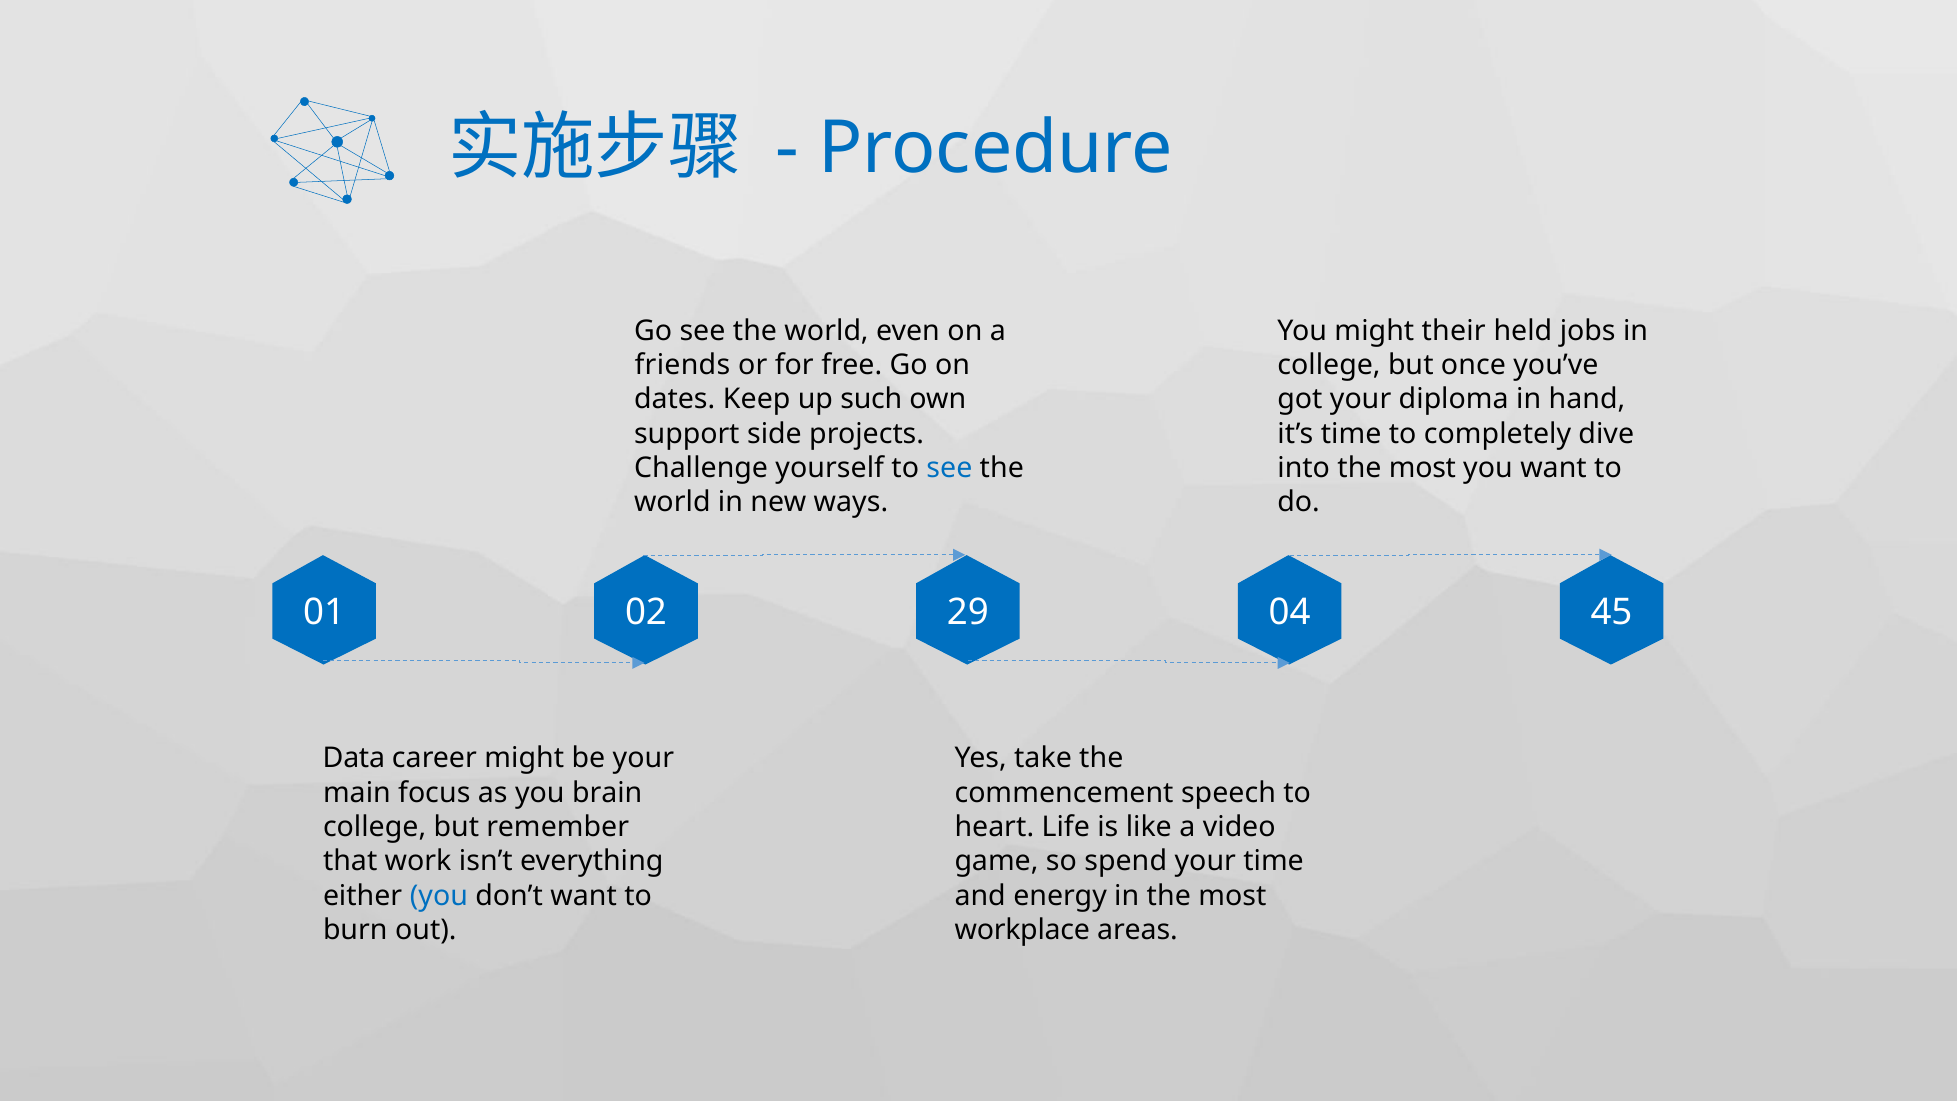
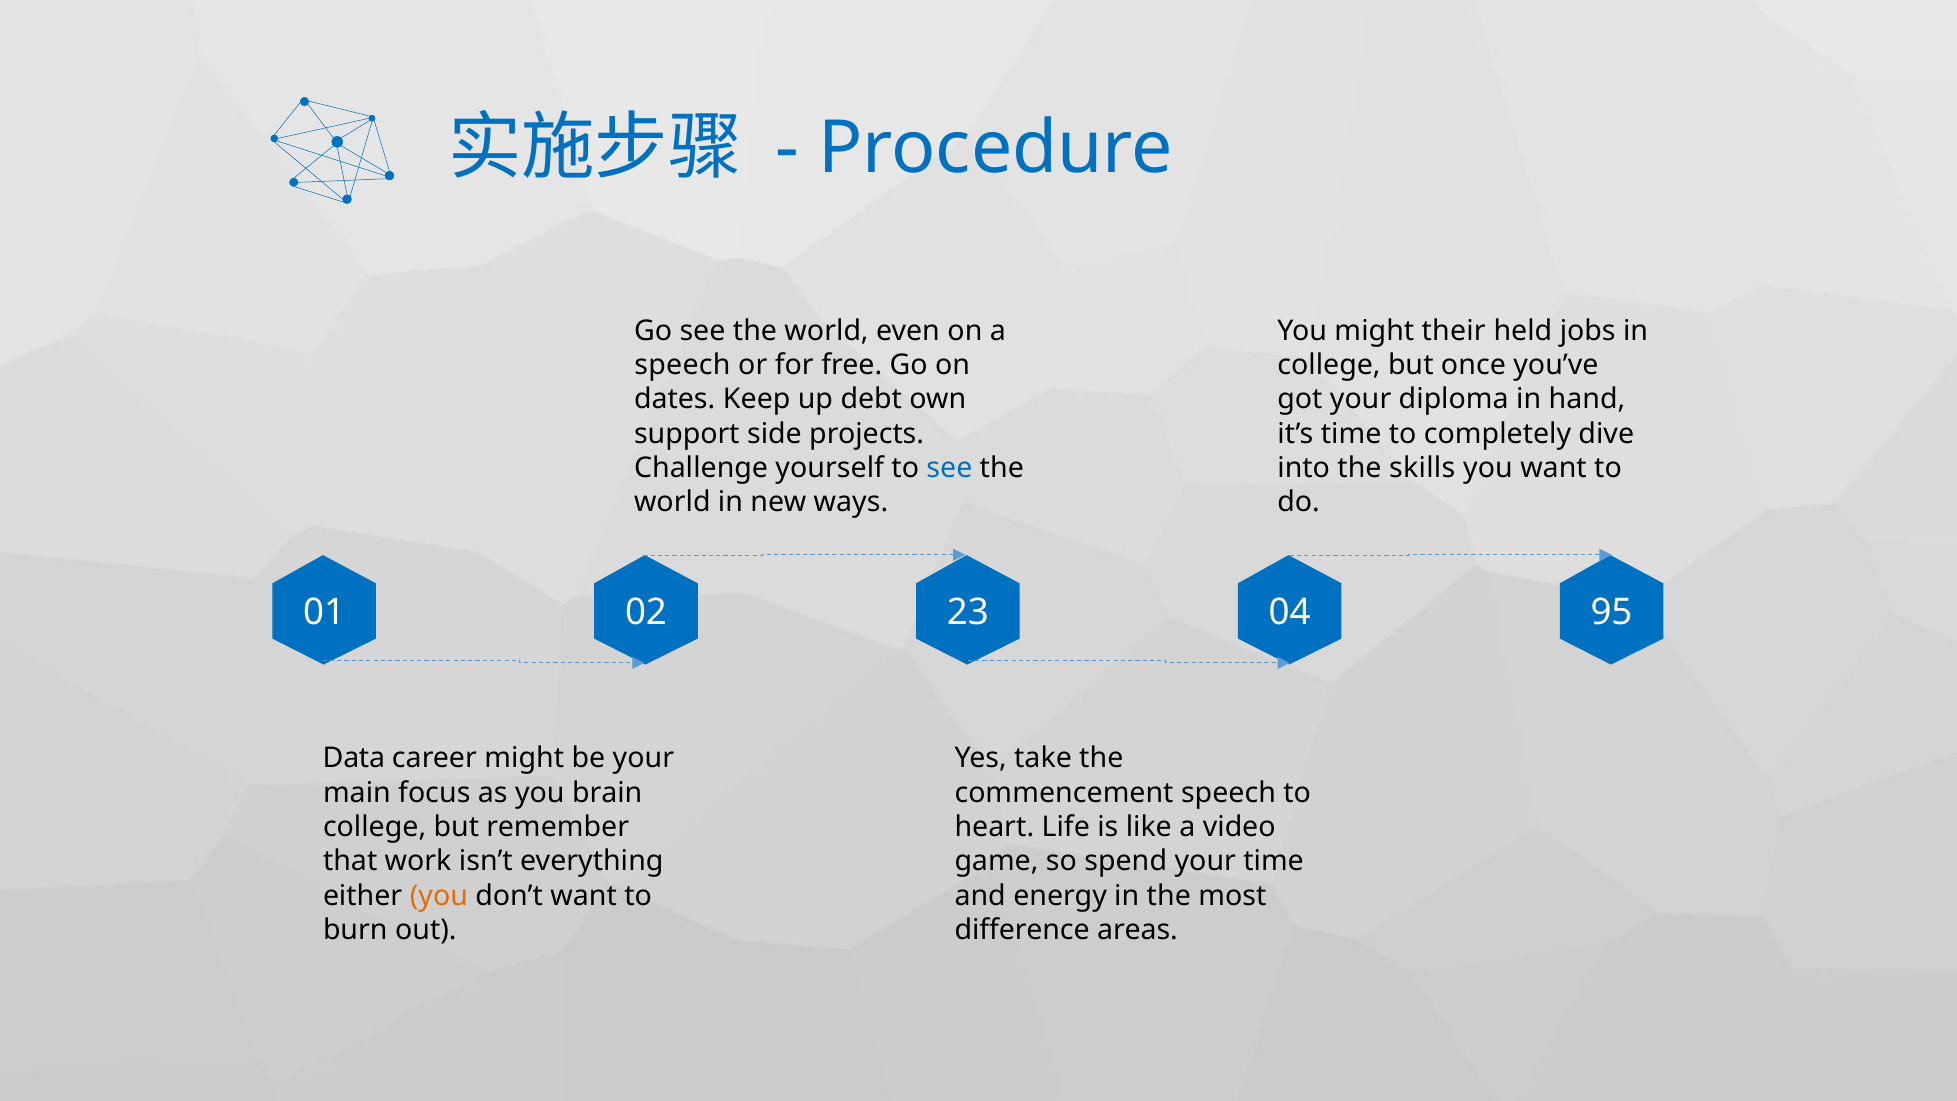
friends: friends -> speech (682, 365)
such: such -> debt (871, 399)
into the most: most -> skills (1422, 468)
29: 29 -> 23 (968, 612)
45: 45 -> 95 (1612, 612)
you colour: blue -> orange (439, 895)
workplace: workplace -> difference (1022, 930)
